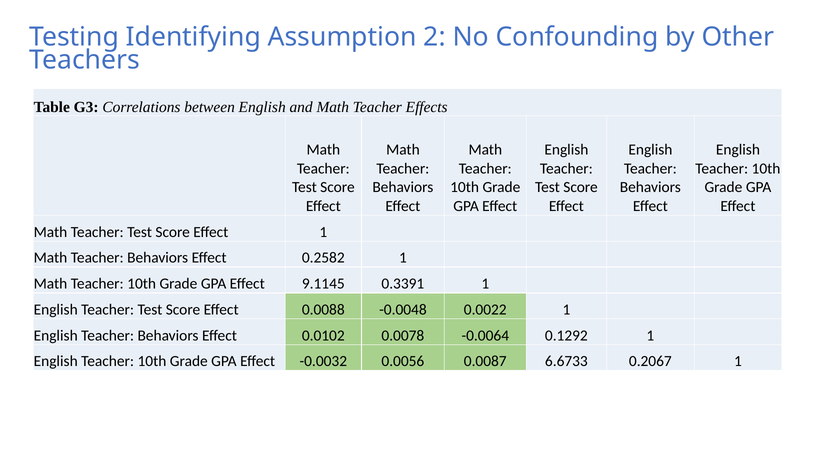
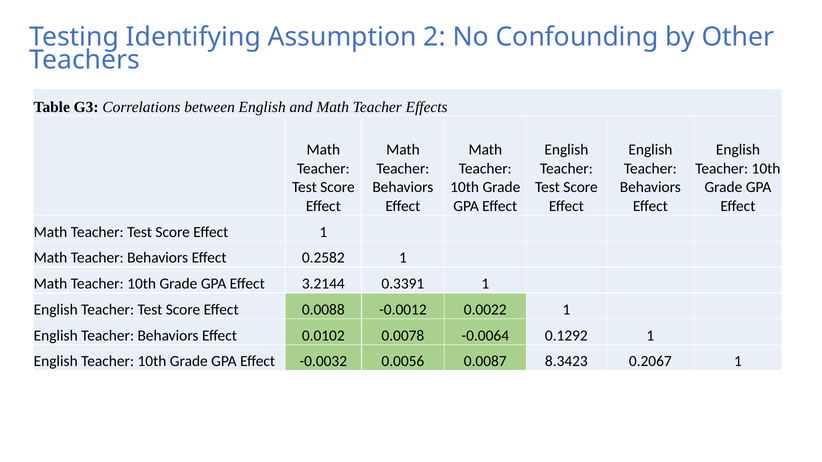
9.1145: 9.1145 -> 3.2144 (323, 284)
-0.0048: -0.0048 -> -0.0012 (403, 310)
6.6733: 6.6733 -> 8.3423 (566, 362)
